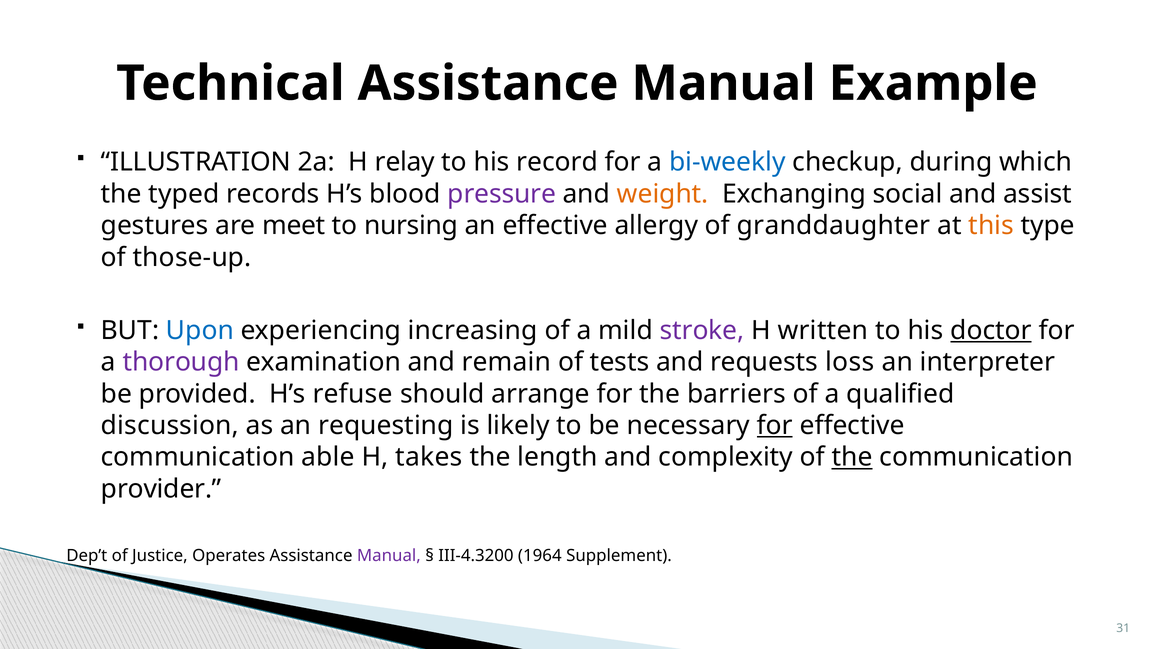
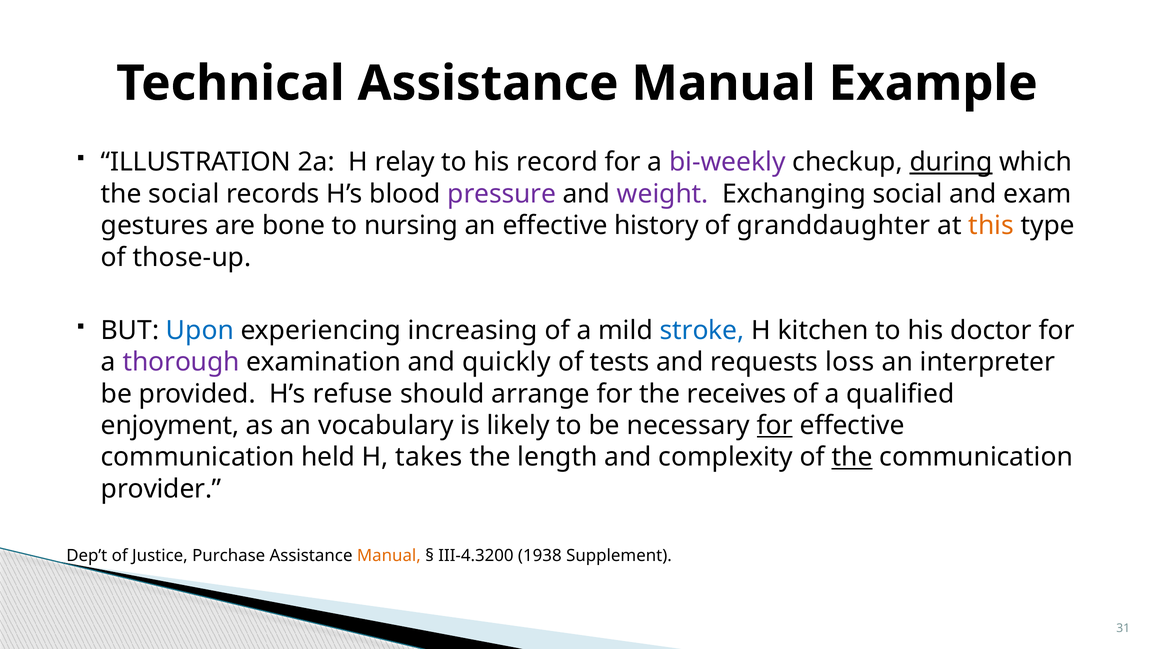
bi‑weekly colour: blue -> purple (727, 162)
during underline: none -> present (951, 162)
the typed: typed -> social (184, 194)
weight colour: orange -> purple (663, 194)
assist: assist -> exam (1037, 194)
meet: meet -> bone (294, 226)
allergy: allergy -> history (656, 226)
stroke colour: purple -> blue (702, 331)
written: written -> kitchen (823, 331)
doctor underline: present -> none (991, 331)
remain: remain -> quickly (506, 362)
barriers: barriers -> receives (737, 394)
discussion: discussion -> enjoyment (170, 426)
requesting: requesting -> vocabulary (386, 426)
able: able -> held (328, 458)
Operates: Operates -> Purchase (229, 556)
Manual colour: purple -> orange (389, 556)
1964: 1964 -> 1938 (540, 556)
